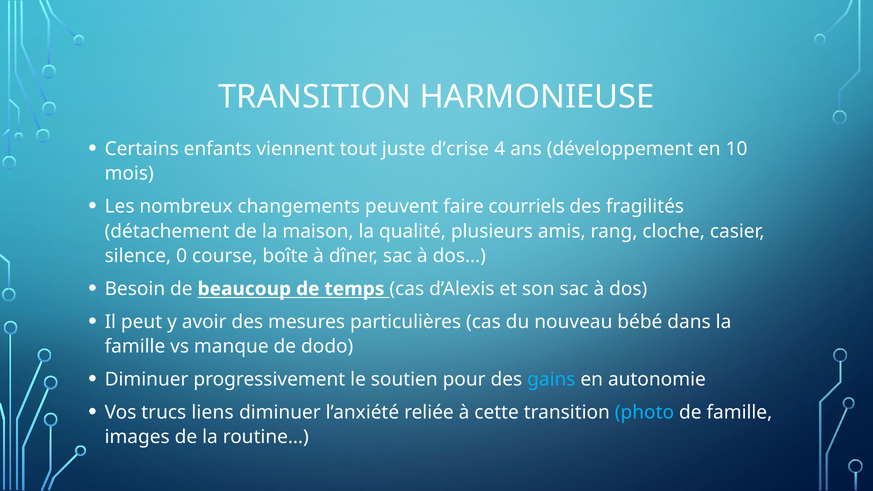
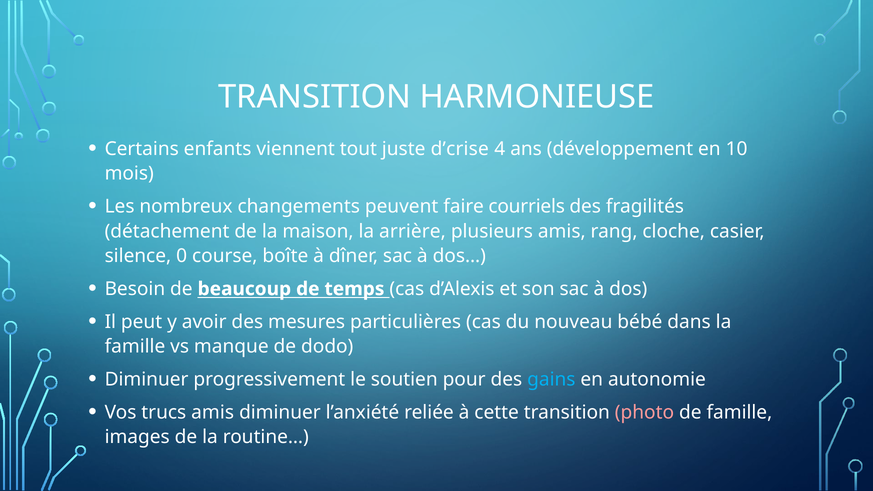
qualité: qualité -> arrière (412, 231)
trucs liens: liens -> amis (213, 412)
photo colour: light blue -> pink (644, 412)
